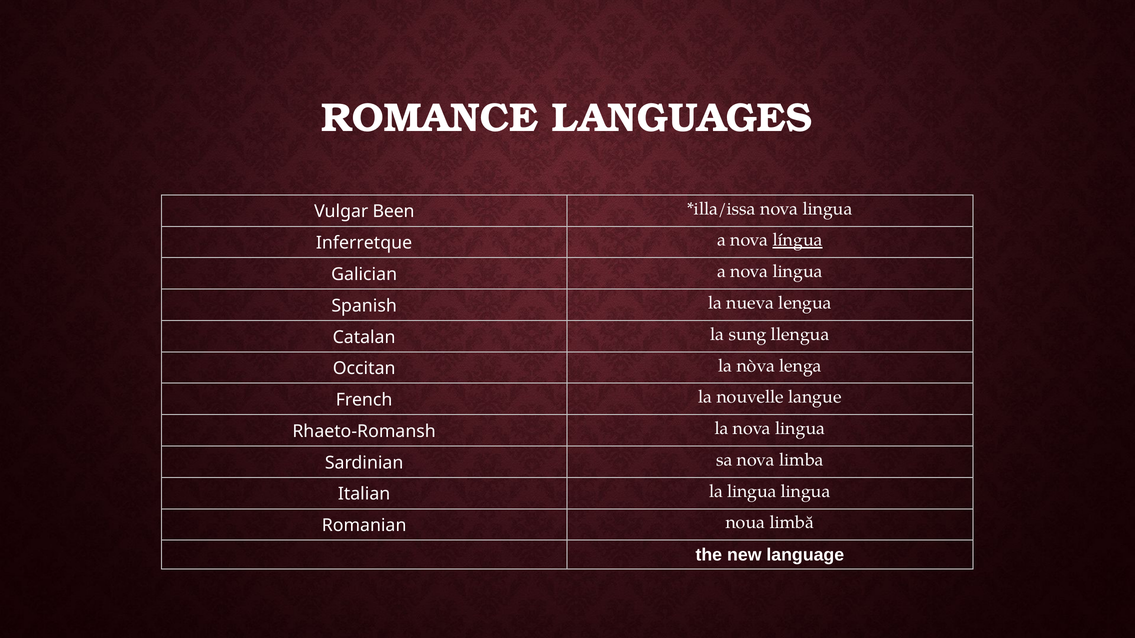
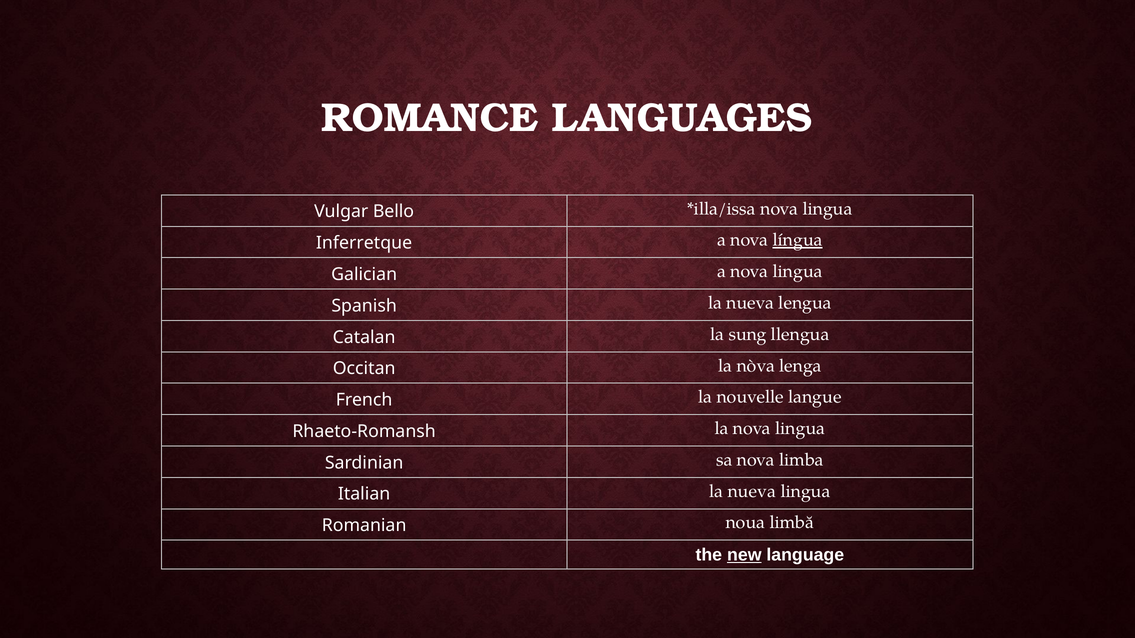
Been: Been -> Bello (393, 212)
Italian la lingua: lingua -> nueva (752, 492)
new underline: none -> present (744, 555)
